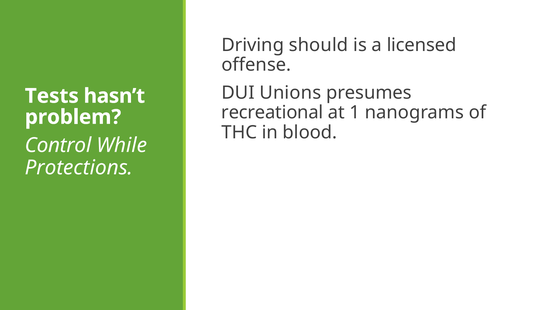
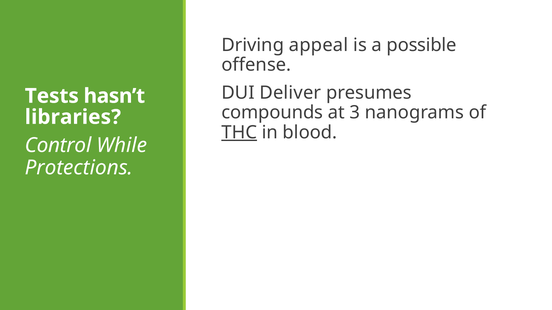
should: should -> appeal (319, 45)
licensed: licensed -> possible (422, 45)
Unions: Unions -> Deliver (290, 93)
recreational: recreational -> compounds (272, 113)
1: 1 -> 3 (355, 113)
problem: problem -> libraries (73, 117)
THC underline: none -> present (239, 133)
